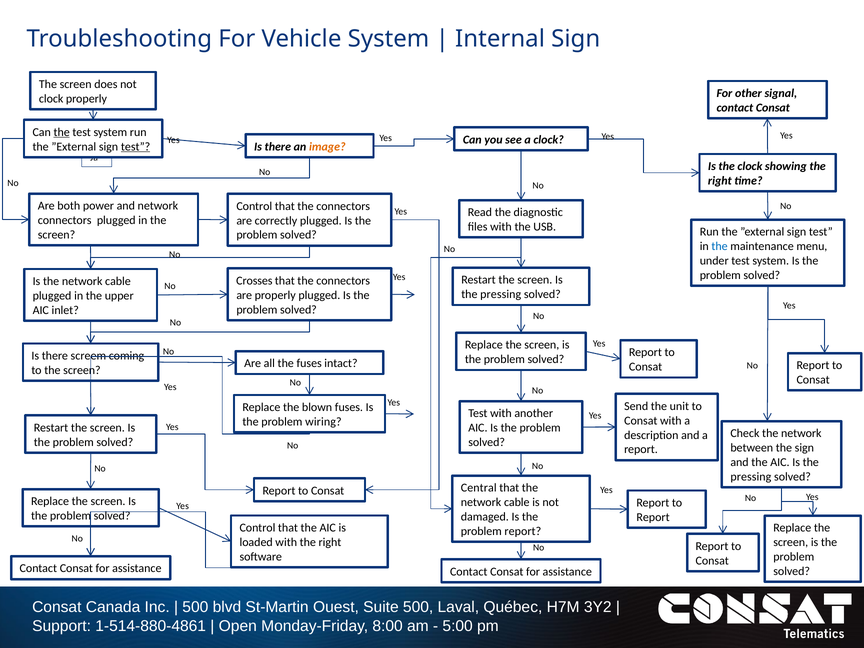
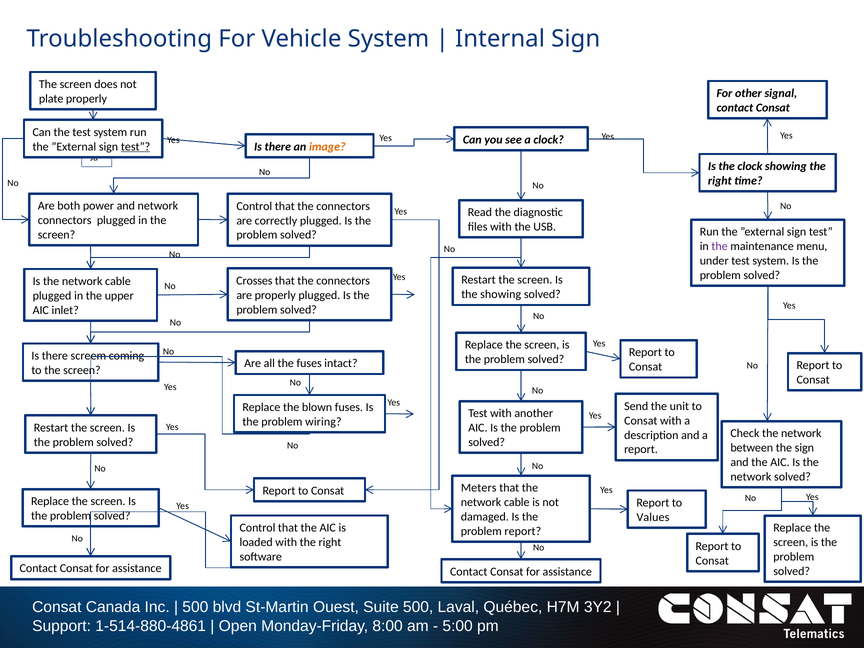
clock: clock -> plate (51, 99)
the underline: present -> none (62, 132)
the colour: blue -> purple (720, 246)
pressing: pressing -> showing (501, 294)
pressing: pressing -> network (751, 477)
Central: Central -> Meters (479, 488)
Report: Report -> Values (653, 517)
